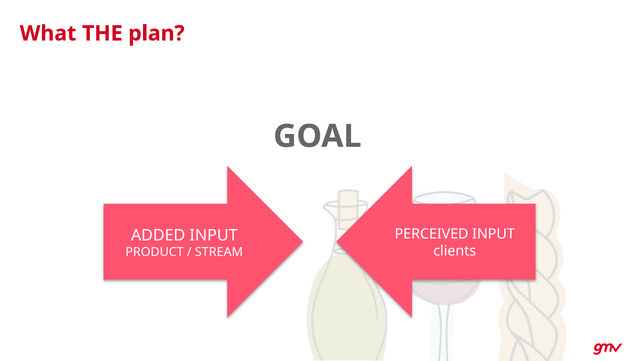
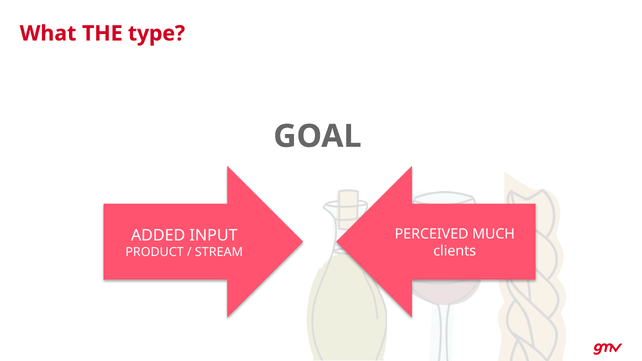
plan: plan -> type (156, 33)
PERCEIVED INPUT: INPUT -> MUCH (494, 234)
